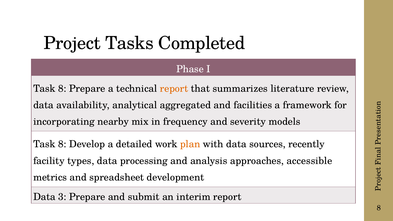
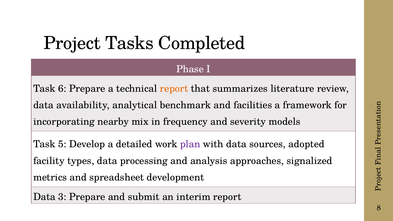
8: 8 -> 6 (62, 89)
aggregated: aggregated -> benchmark (185, 105)
8: 8 -> 5 (62, 144)
plan colour: orange -> purple (190, 144)
recently: recently -> adopted (307, 144)
accessible: accessible -> signalized (310, 161)
